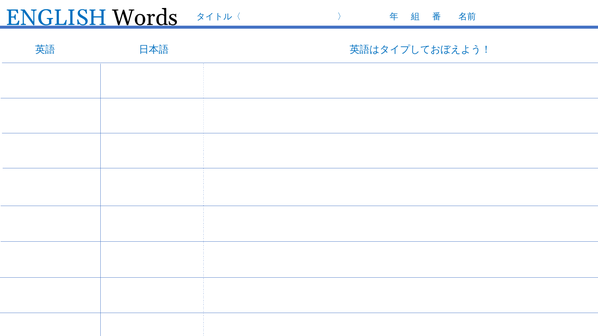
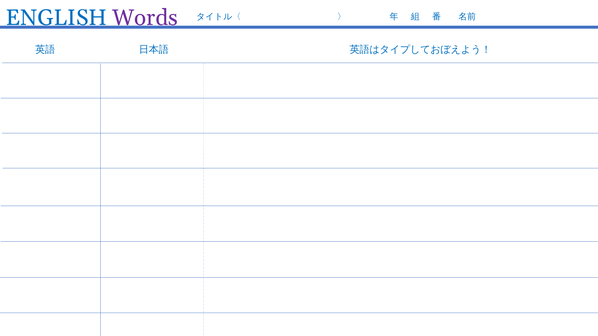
Words colour: black -> purple (145, 18)
